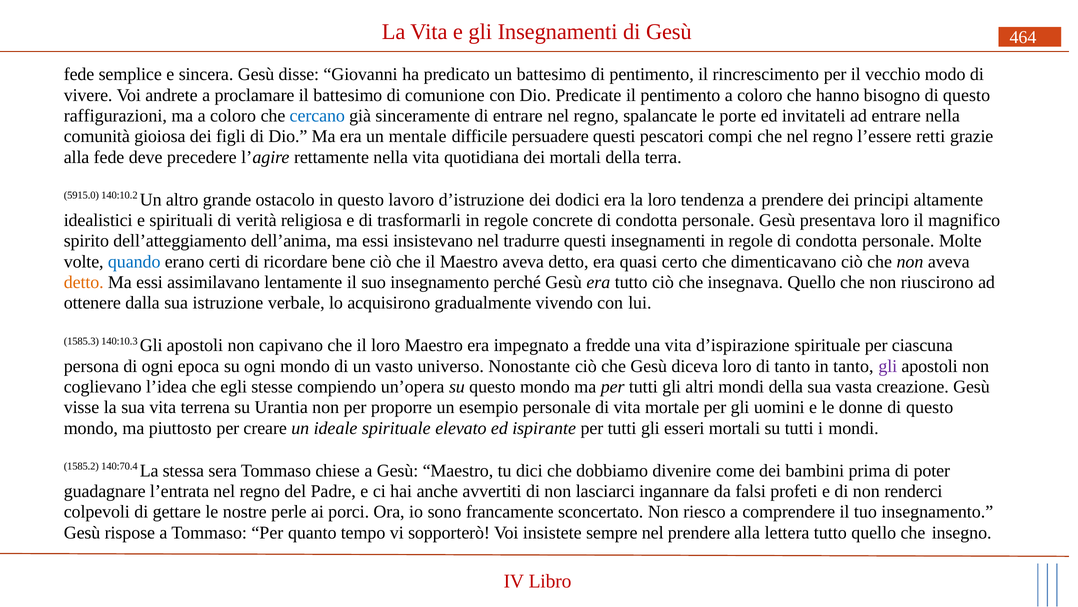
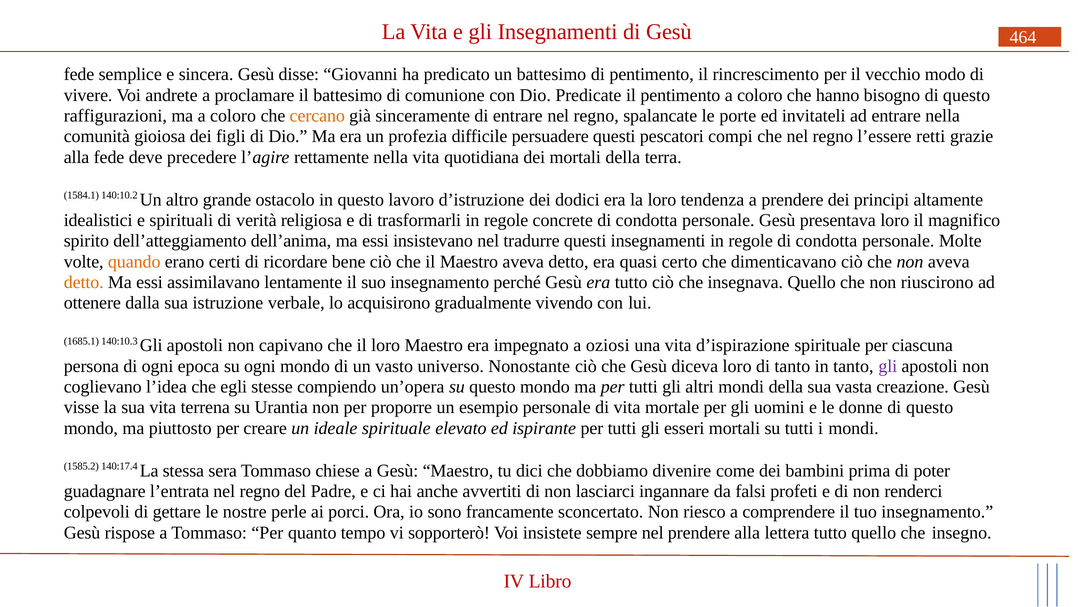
cercano colour: blue -> orange (317, 116)
mentale: mentale -> profezia (418, 137)
5915.0: 5915.0 -> 1584.1 (81, 195)
quando colour: blue -> orange (134, 262)
1585.3: 1585.3 -> 1685.1 (81, 341)
fredde: fredde -> oziosi (608, 346)
140:70.4: 140:70.4 -> 140:17.4 (119, 466)
